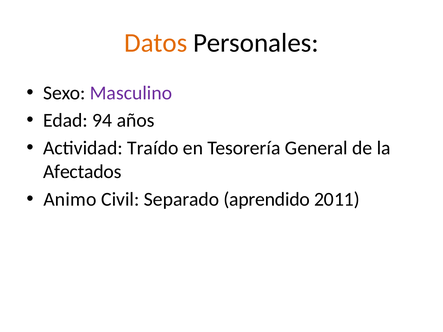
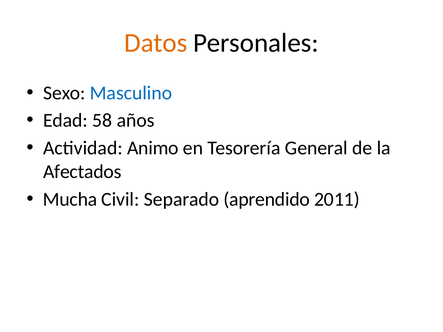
Masculino colour: purple -> blue (131, 93)
94: 94 -> 58 (102, 121)
Traído: Traído -> Animo (153, 148)
Animo: Animo -> Mucha (70, 199)
